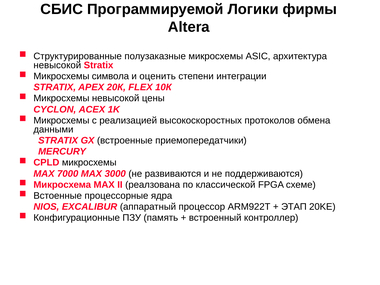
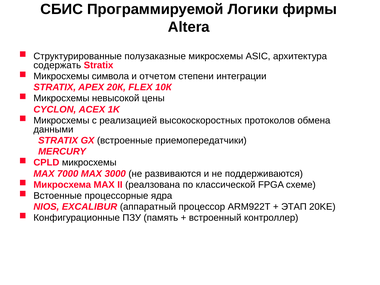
невысокой: невысокой -> содержать (57, 65)
оценить: оценить -> отчетом (158, 76)
